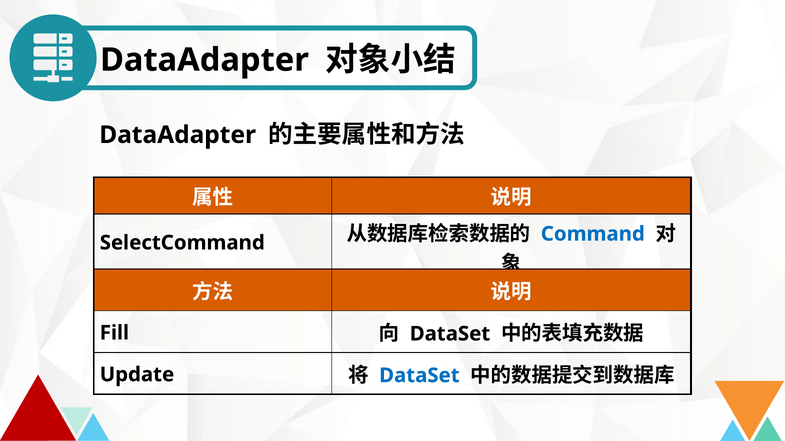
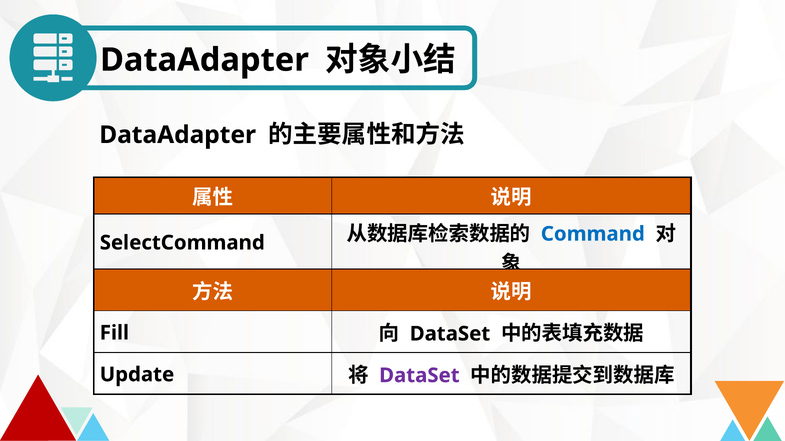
DataSet colour: blue -> purple (419, 376)
